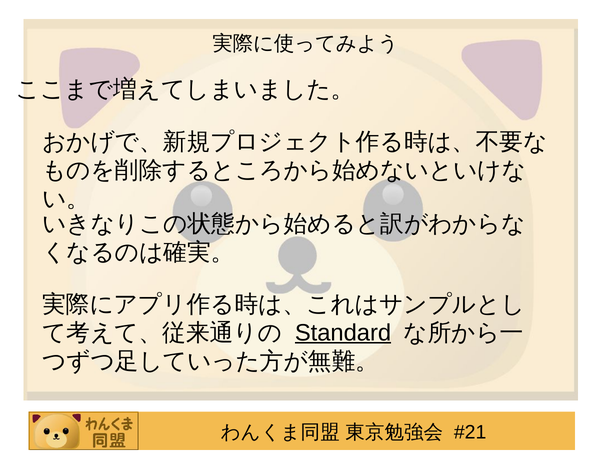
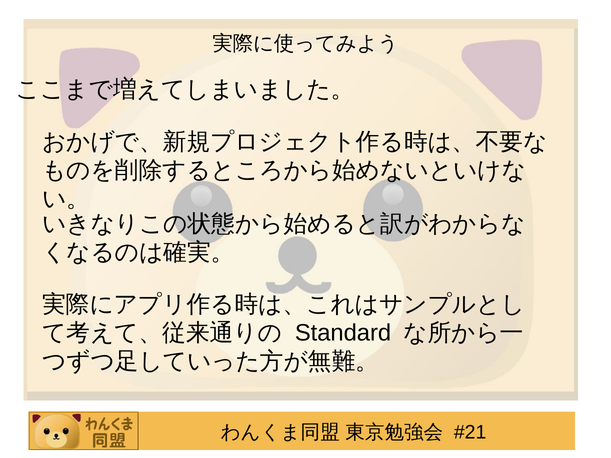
Standard underline: present -> none (343, 333)
